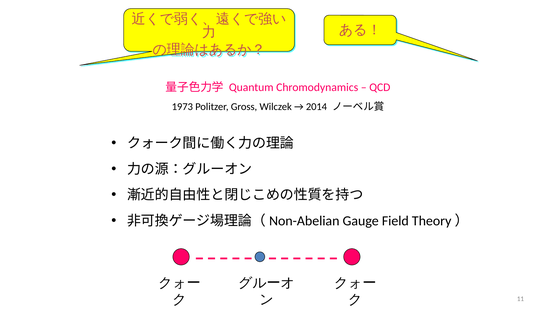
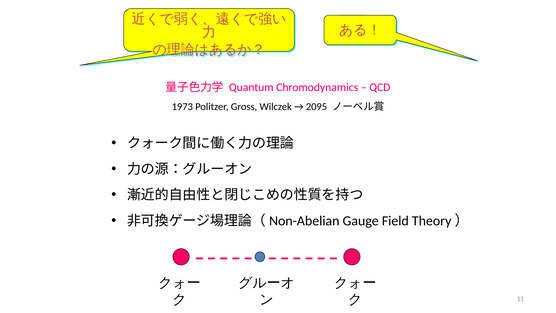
2014: 2014 -> 2095 (316, 107)
